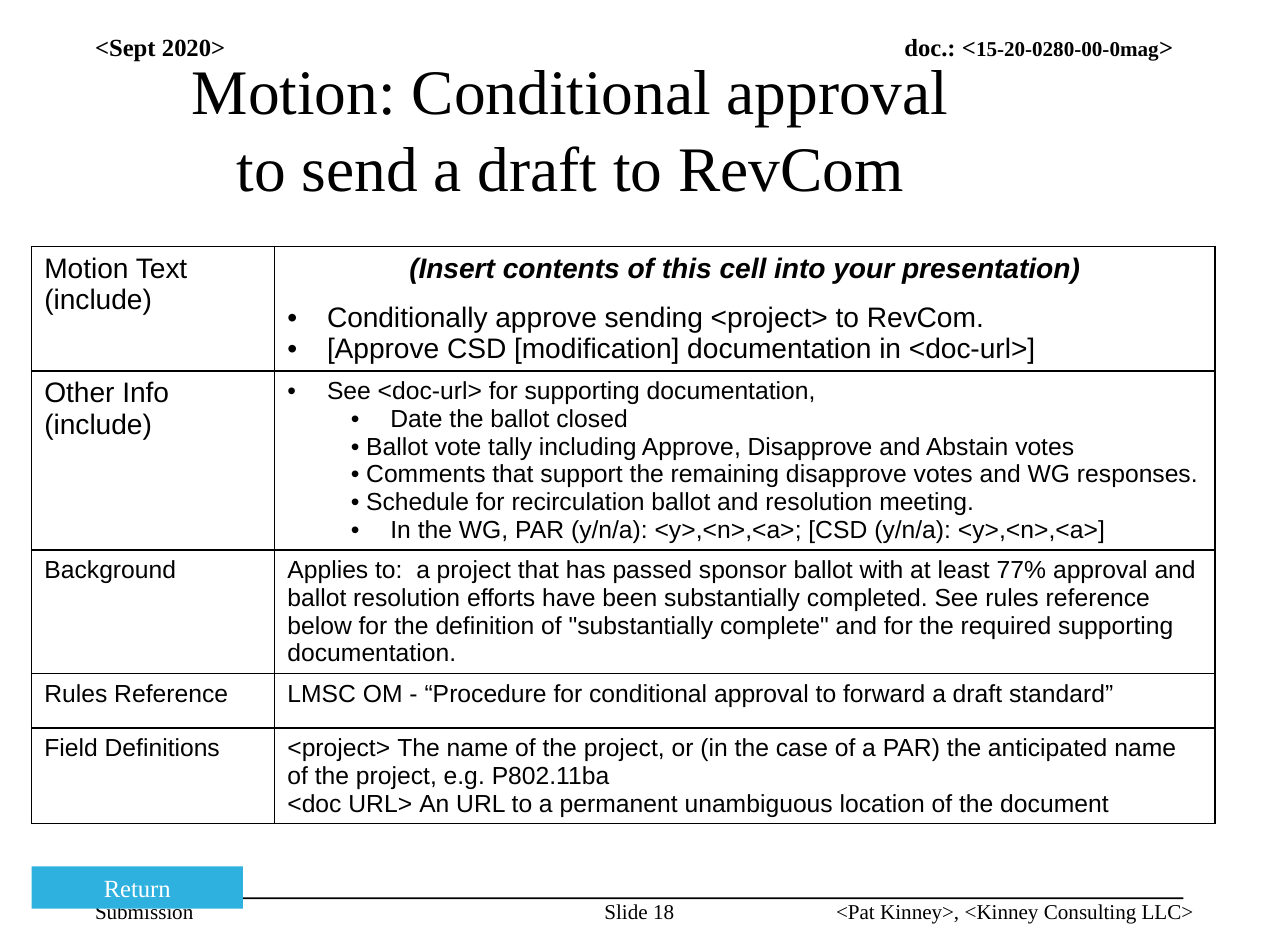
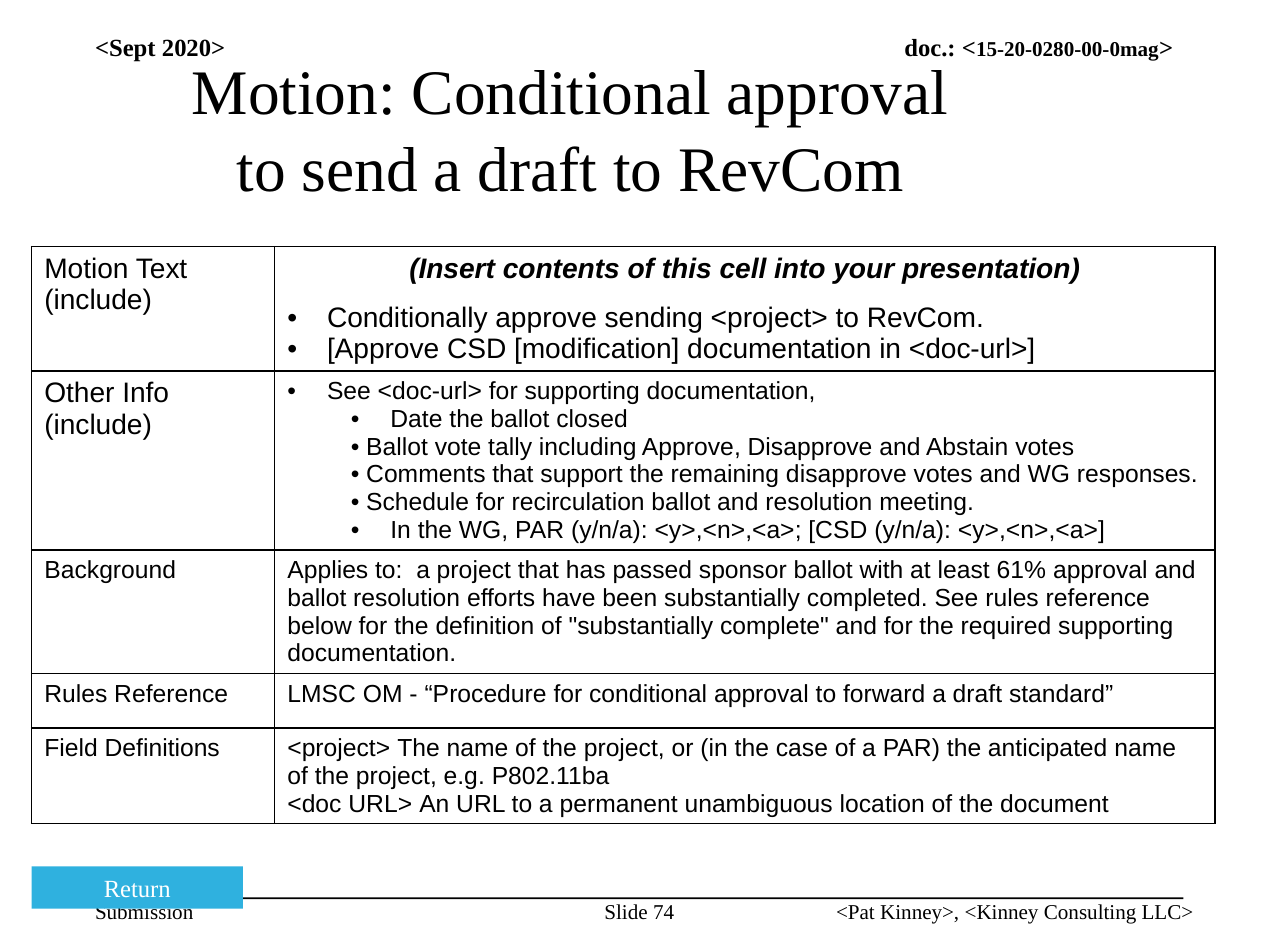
77%: 77% -> 61% (1021, 571)
18: 18 -> 74 (664, 912)
